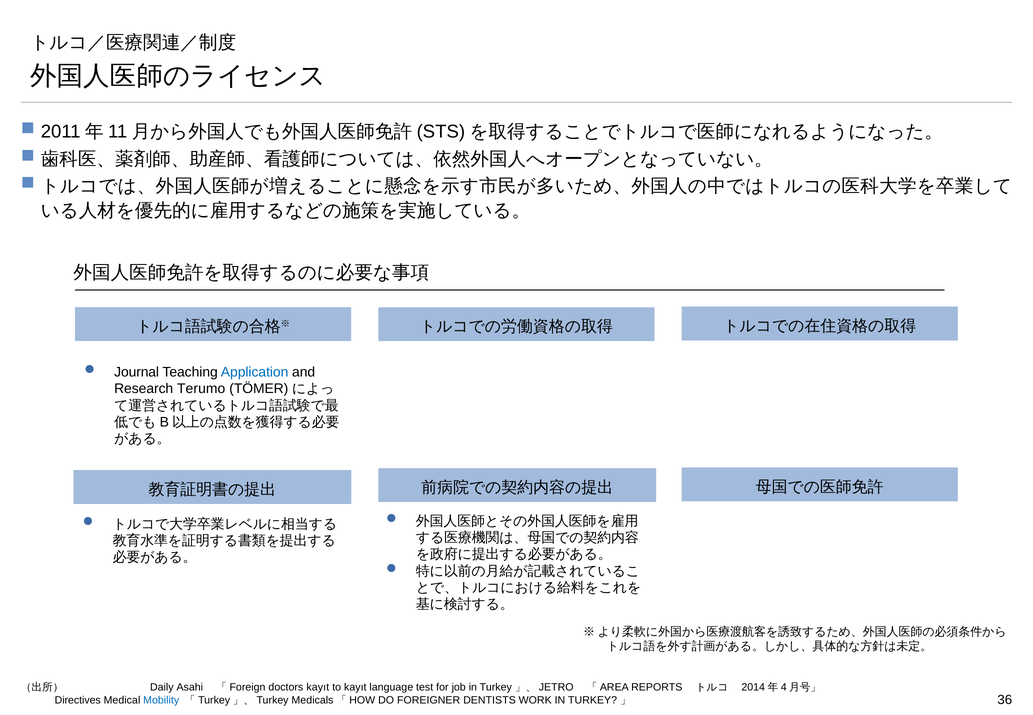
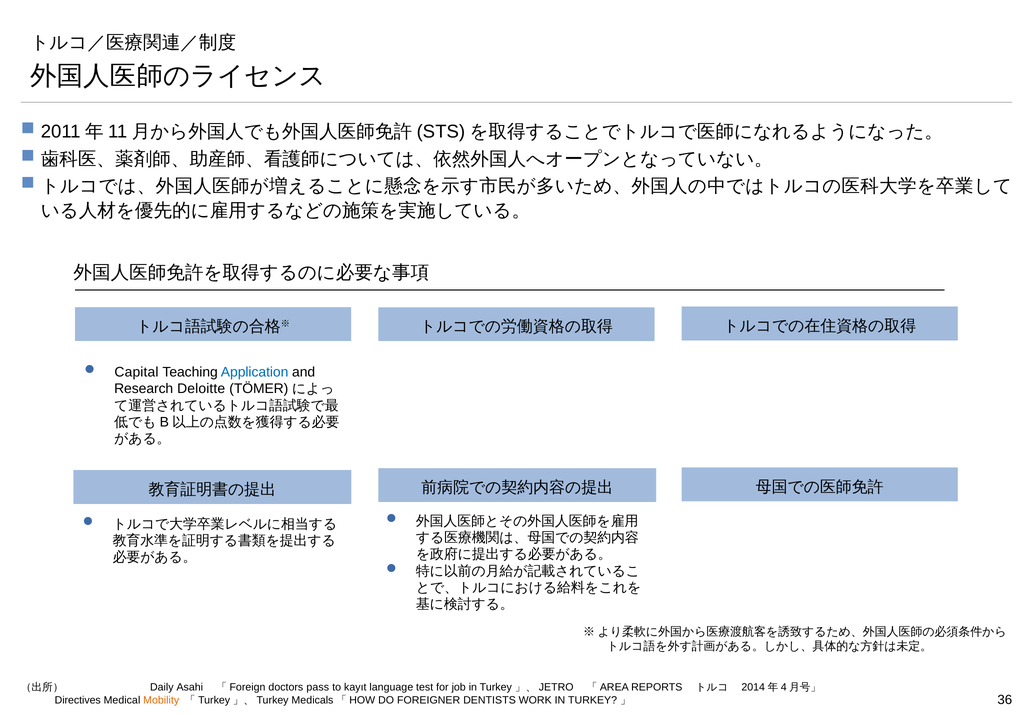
Journal: Journal -> Capital (137, 372)
Terumo: Terumo -> Deloitte (201, 389)
doctors kayıt: kayıt -> pass (318, 688)
Mobility colour: blue -> orange (161, 700)
